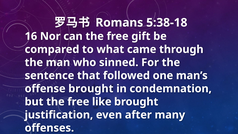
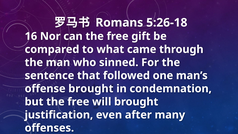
5:38-18: 5:38-18 -> 5:26-18 (167, 23)
like: like -> will (102, 102)
